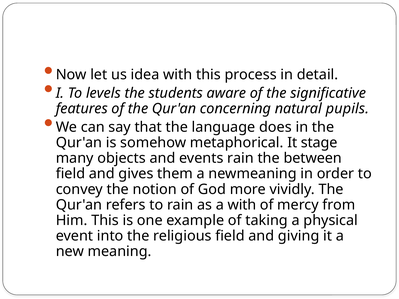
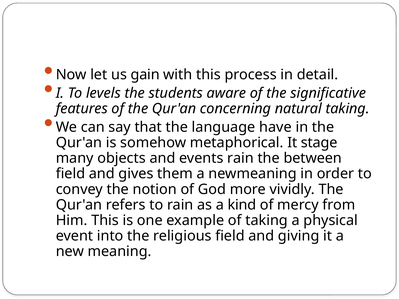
idea: idea -> gain (145, 75)
natural pupils: pupils -> taking (348, 109)
does: does -> have (275, 127)
a with: with -> kind (242, 205)
